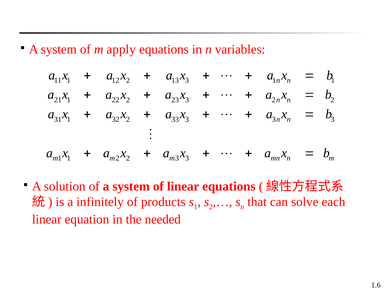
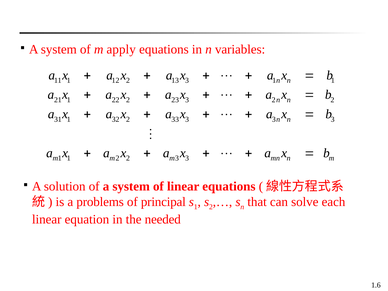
infinitely: infinitely -> problems (100, 202)
products: products -> principal (163, 202)
